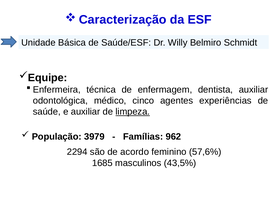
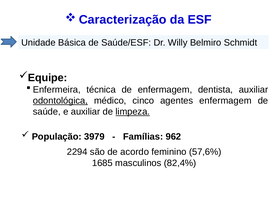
odontológica underline: none -> present (60, 101)
agentes experiências: experiências -> enfermagem (225, 101)
43,5%: 43,5% -> 82,4% (180, 163)
